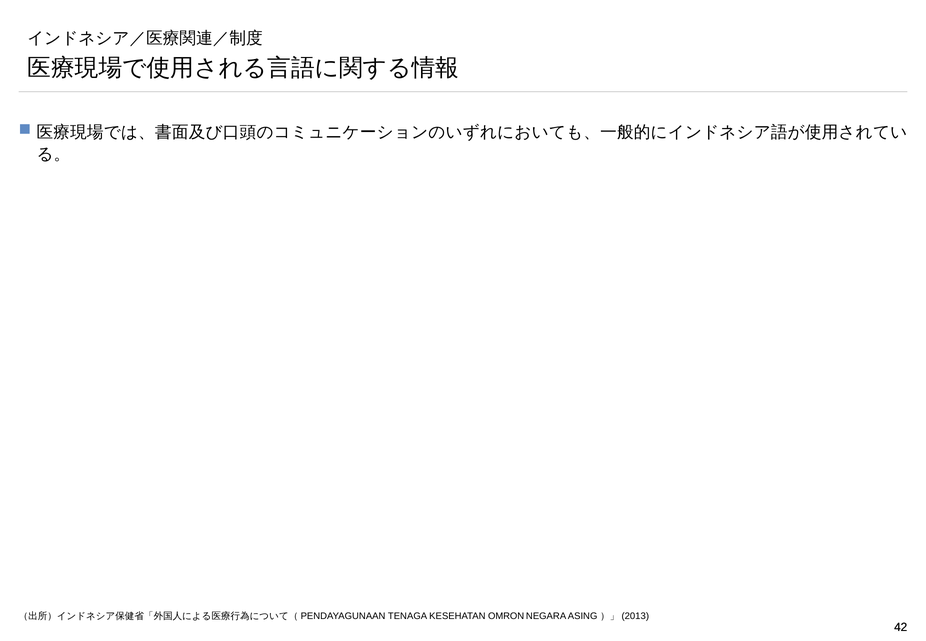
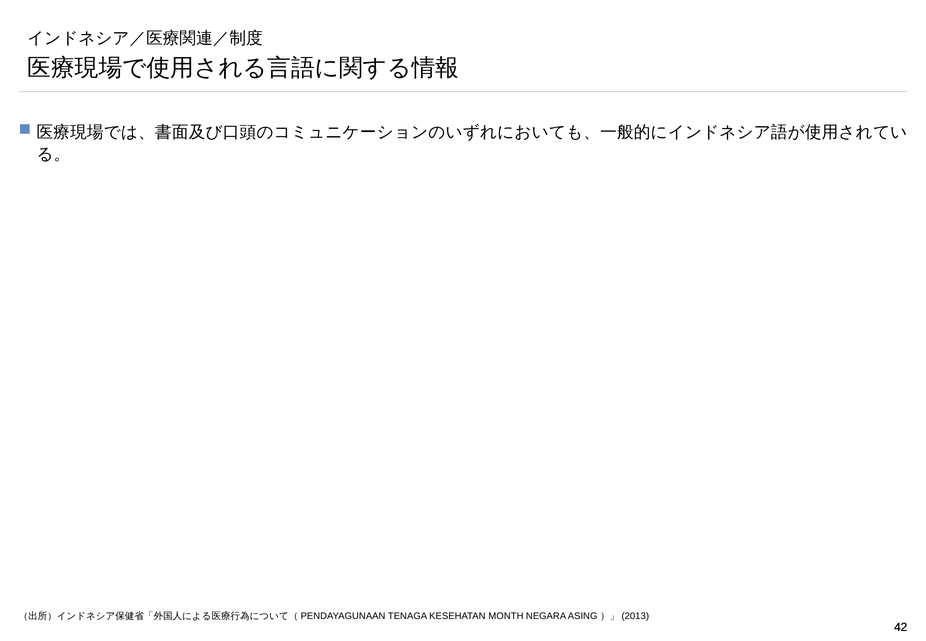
OMRON: OMRON -> MONTH (506, 616)
